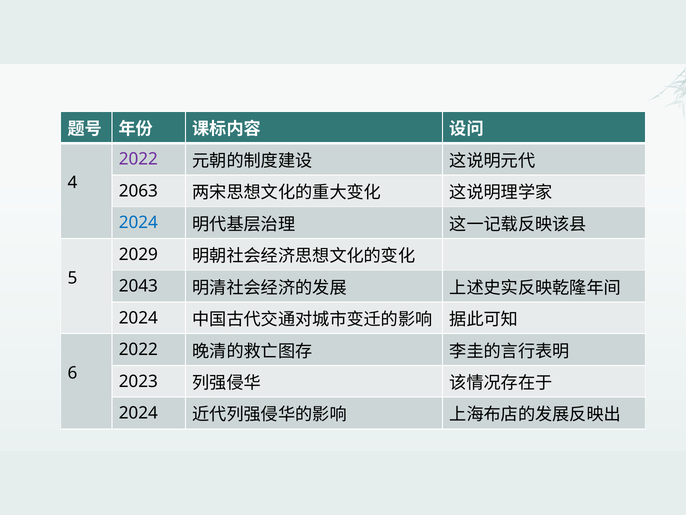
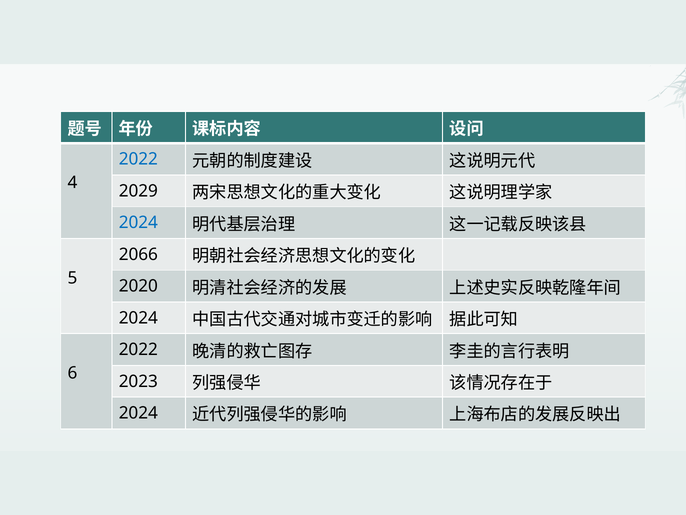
2022 colour: purple -> blue (138, 159)
2063: 2063 -> 2029 (138, 191)
2029: 2029 -> 2066 (138, 254)
2043: 2043 -> 2020 (138, 286)
